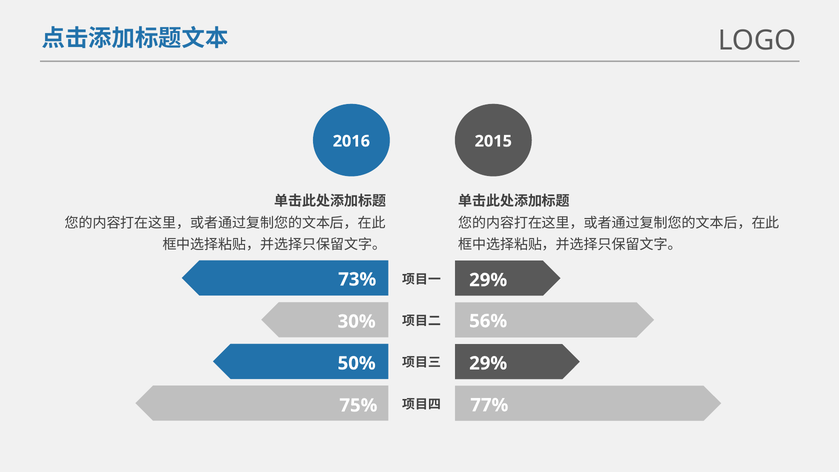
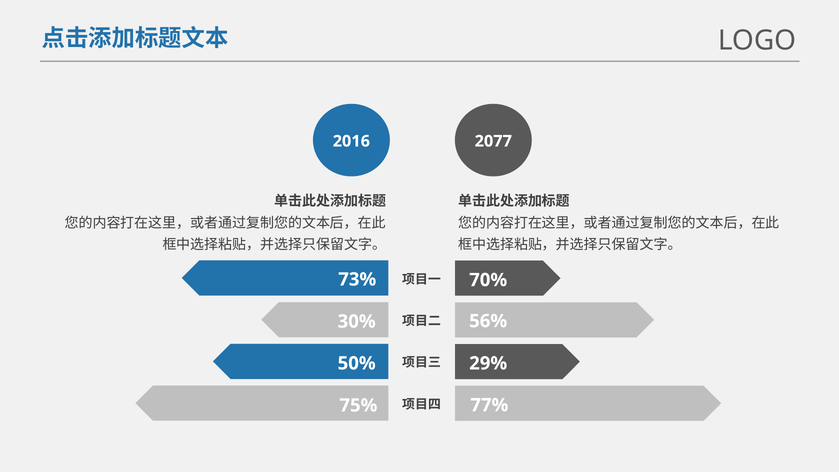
2015: 2015 -> 2077 (493, 141)
29%: 29% -> 70% (488, 280)
